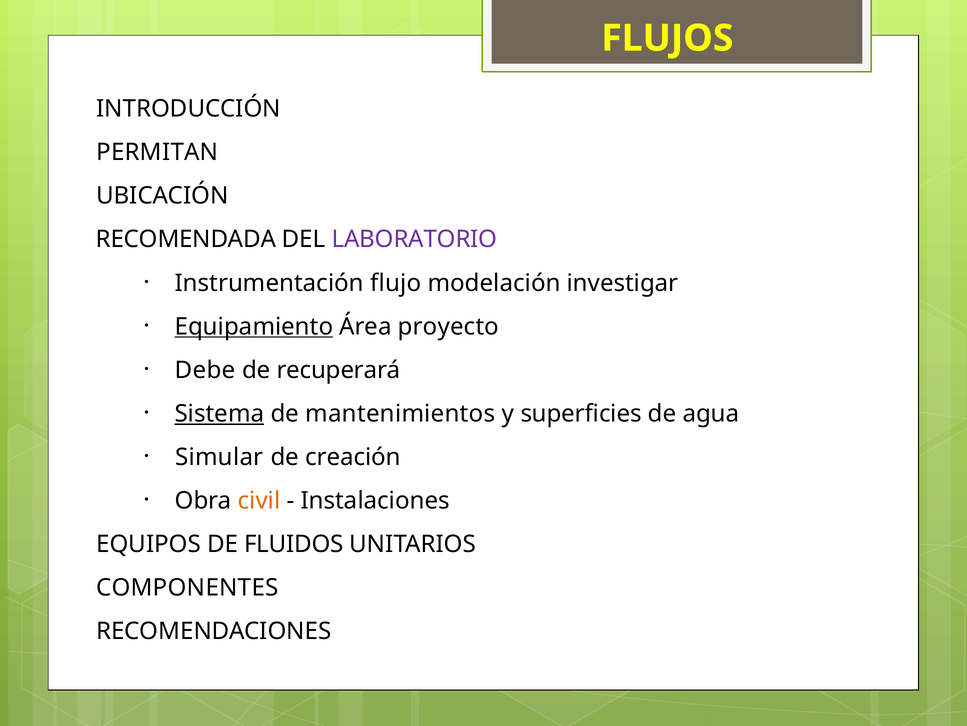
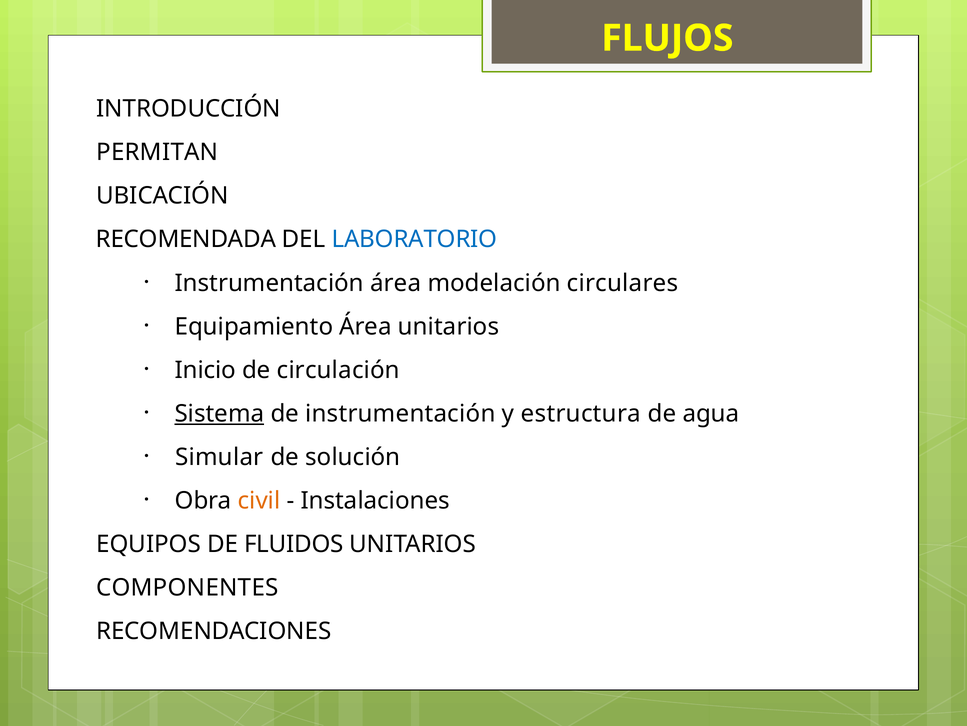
LABORATORIO colour: purple -> blue (415, 239)
Instrumentación flujo: flujo -> área (396, 283)
investigar: investigar -> circulares (622, 283)
Equipamiento underline: present -> none (254, 326)
Área proyecto: proyecto -> unitarios (449, 326)
Debe: Debe -> Inicio (205, 370)
recuperará: recuperará -> circulación (338, 370)
de mantenimientos: mantenimientos -> instrumentación (400, 413)
superficies: superficies -> estructura (581, 413)
creación: creación -> solución (353, 457)
